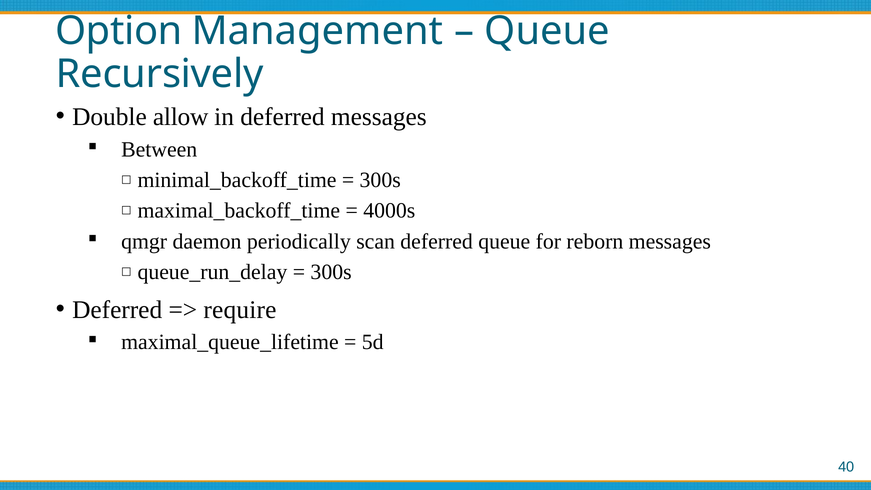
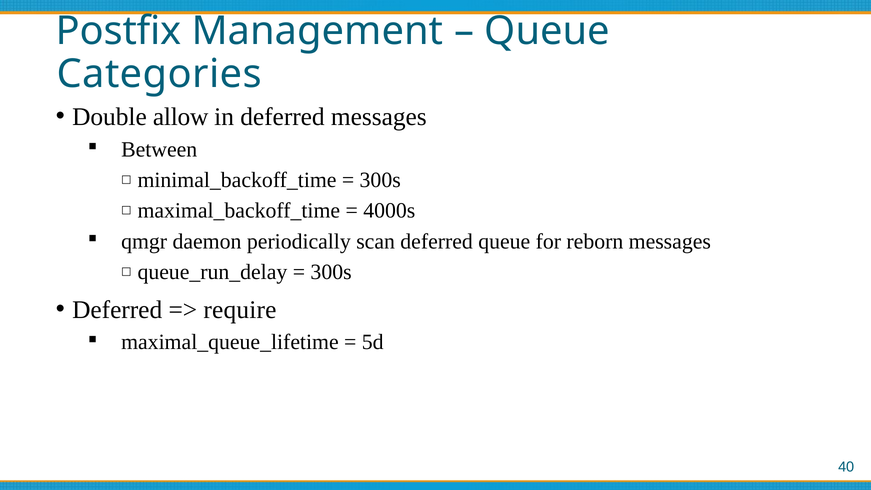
Option: Option -> Postfix (119, 31)
Recursively: Recursively -> Categories (159, 74)
